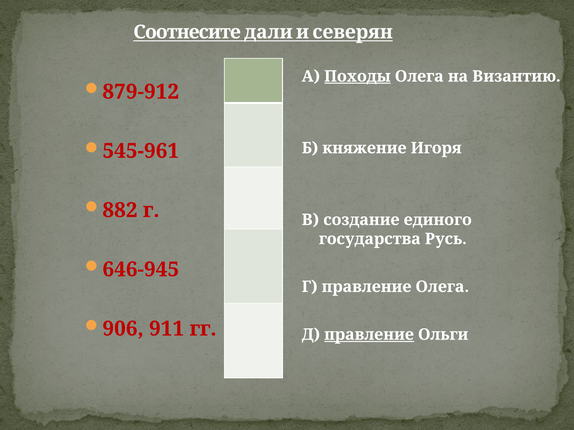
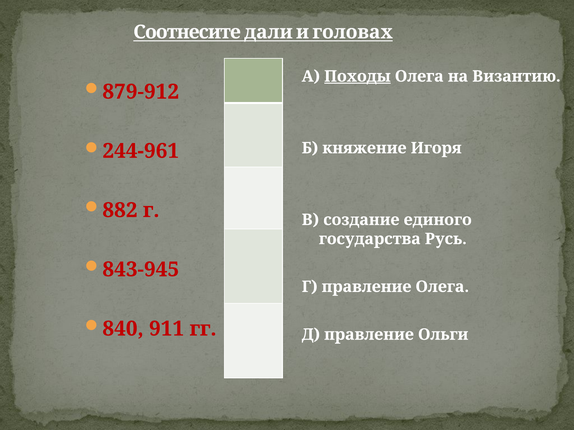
северян: северян -> головах (353, 32)
545-961: 545-961 -> 244-961 (141, 151)
646-945: 646-945 -> 843-945 (141, 270)
906: 906 -> 840 (123, 329)
правление underline: present -> none (369, 335)
